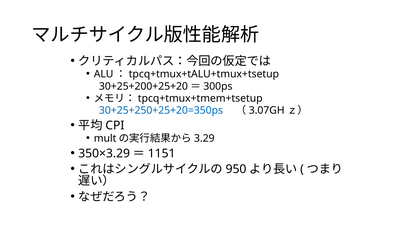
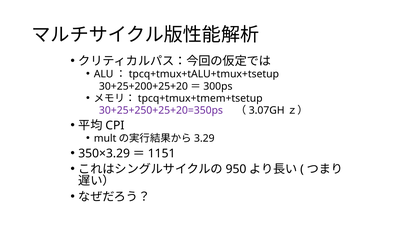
30+25+250+25+20=350ps colour: blue -> purple (161, 111)
